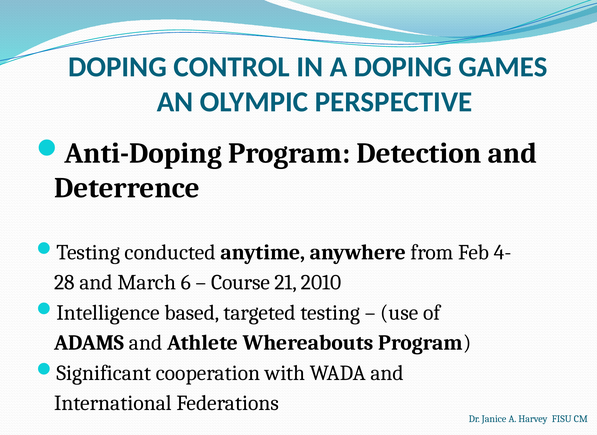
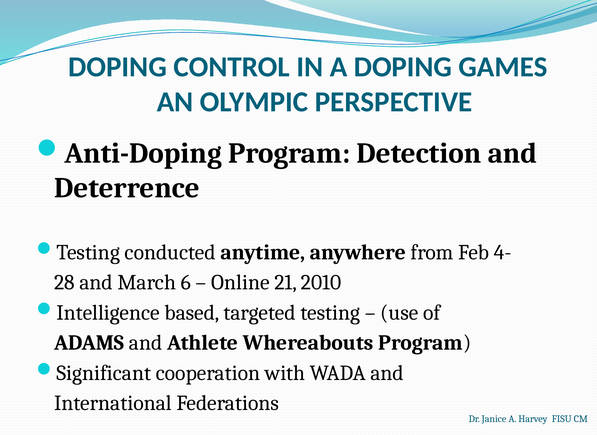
Course: Course -> Online (240, 282)
